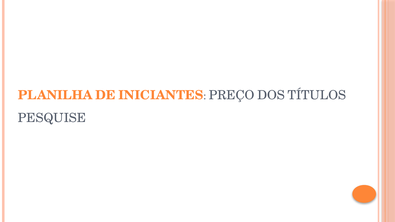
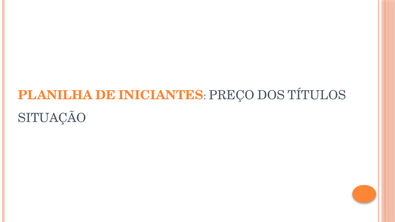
PESQUISE: PESQUISE -> SITUAÇÃO (52, 118)
